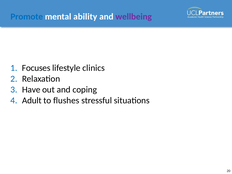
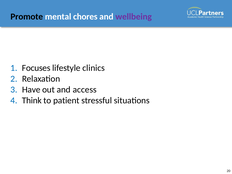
Promote colour: blue -> black (27, 17)
ability: ability -> chores (85, 17)
coping: coping -> access (85, 90)
Adult: Adult -> Think (32, 100)
flushes: flushes -> patient (66, 100)
